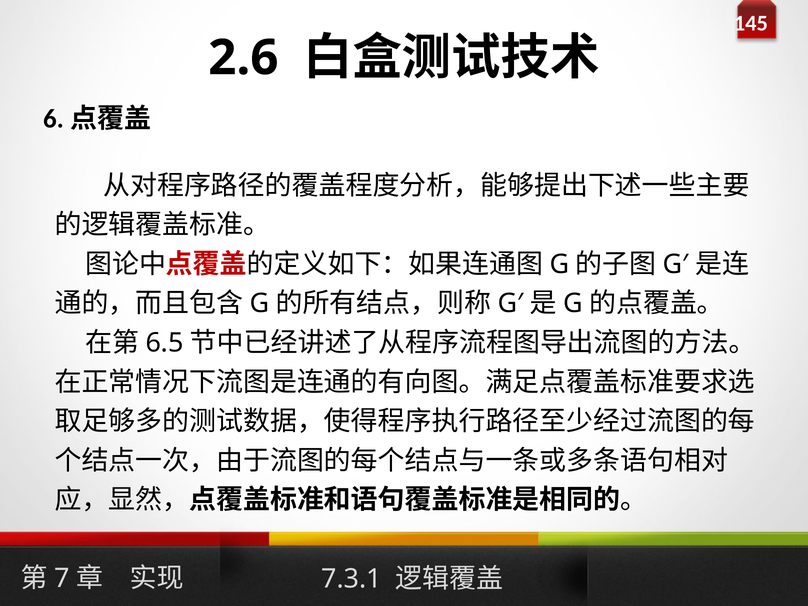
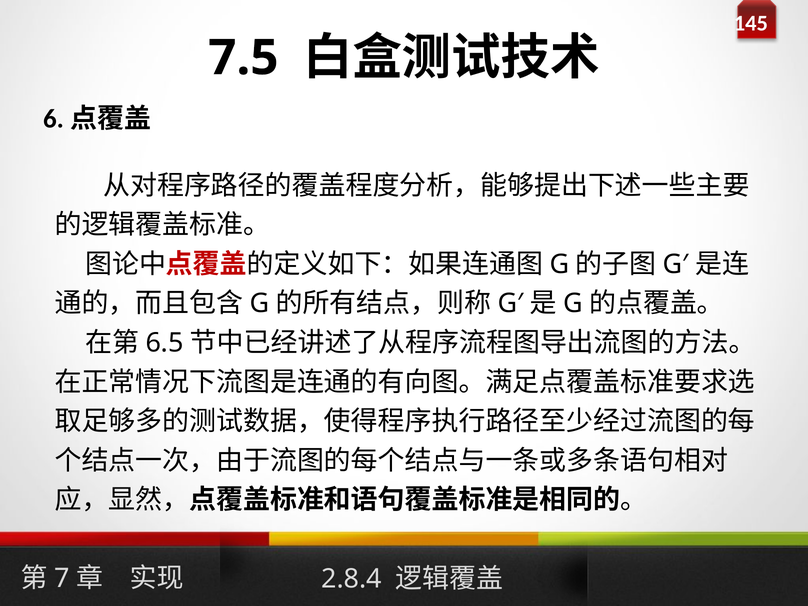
2.6: 2.6 -> 7.5 (243, 58)
7.3.1: 7.3.1 -> 2.8.4 (351, 579)
